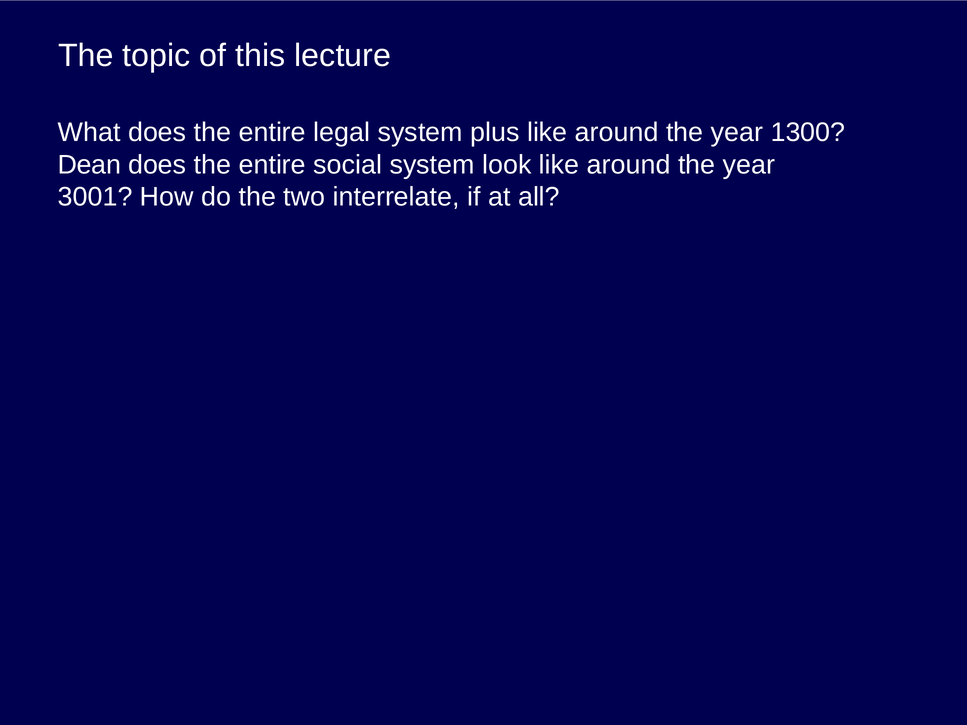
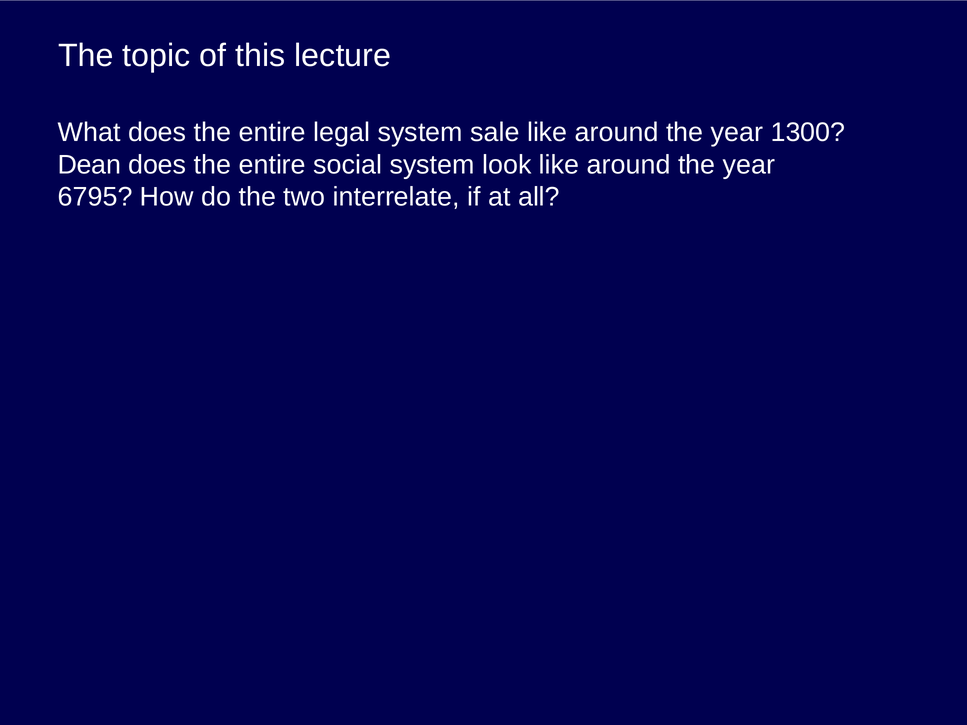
plus: plus -> sale (495, 133)
3001: 3001 -> 6795 (95, 197)
